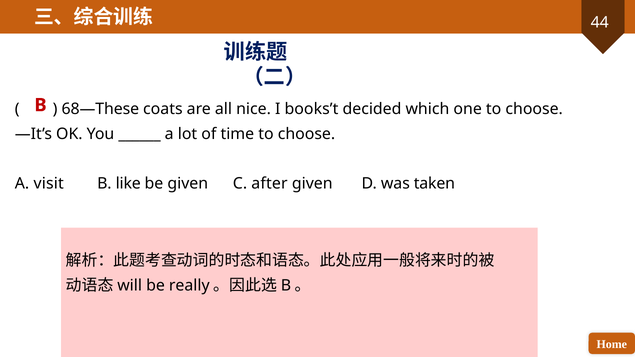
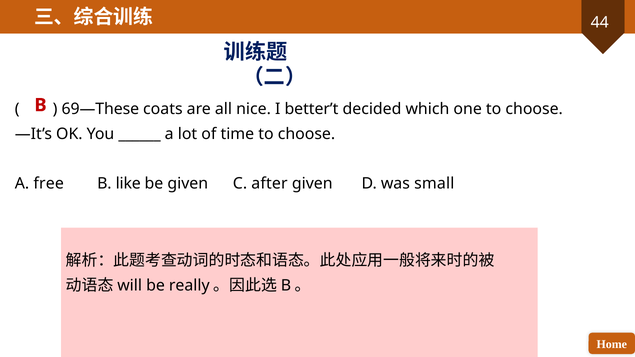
68—These: 68—These -> 69—These (100, 109)
books’t: books’t -> better’t (311, 109)
visit: visit -> free (49, 183)
taken: taken -> small (434, 183)
